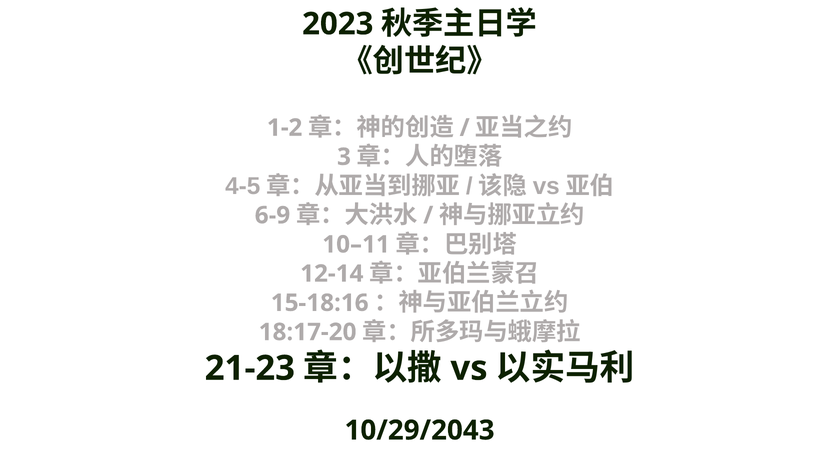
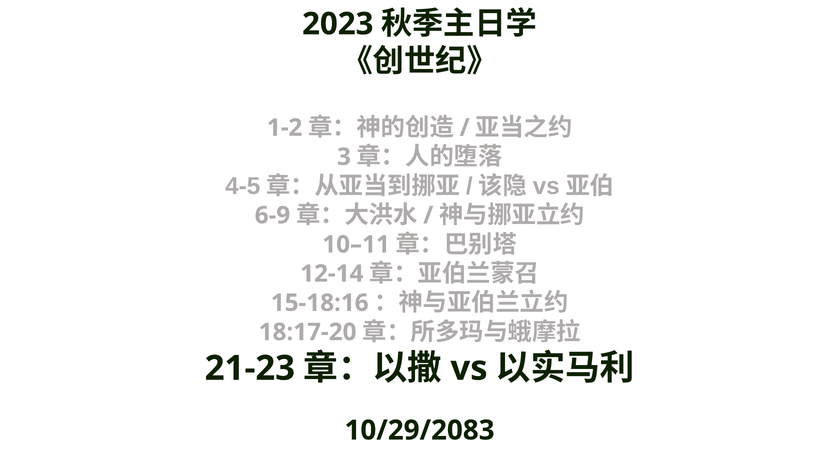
10/29/2043: 10/29/2043 -> 10/29/2083 (420, 430)
